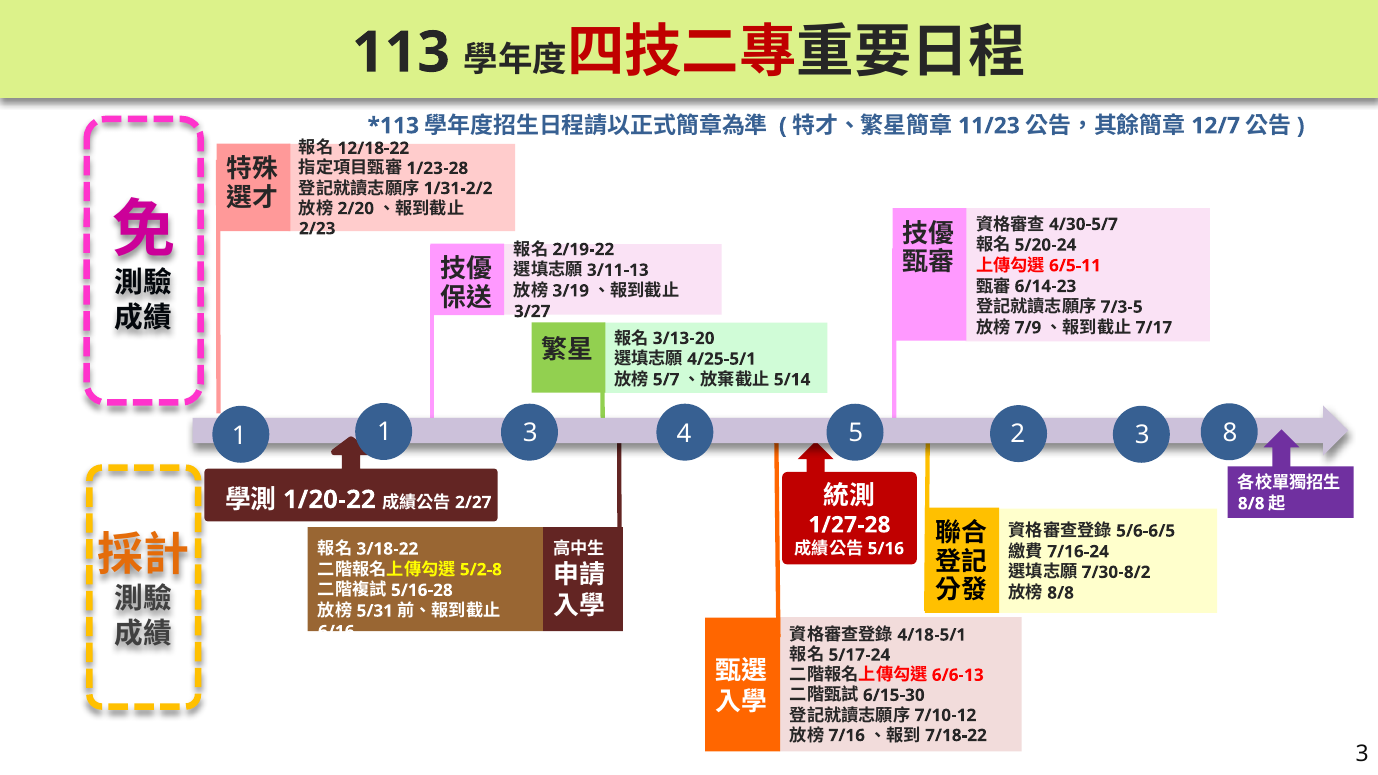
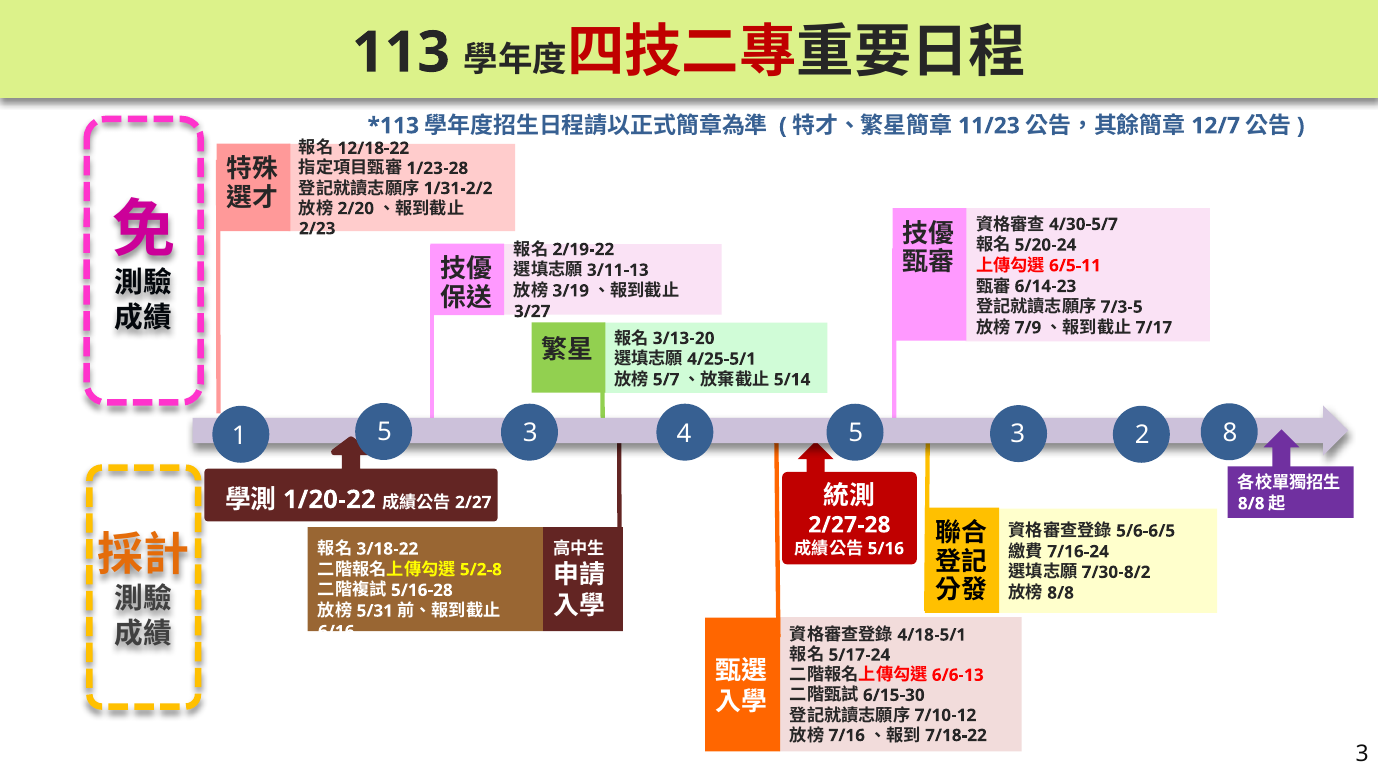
5 3: 3 -> 2 (1142, 435)
1: 1 -> 5 (384, 432)
4 2: 2 -> 3 (1018, 435)
1/27-28: 1/27-28 -> 2/27-28 (849, 525)
